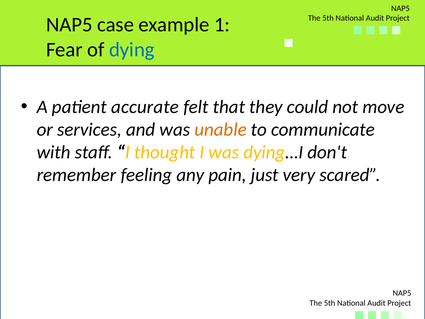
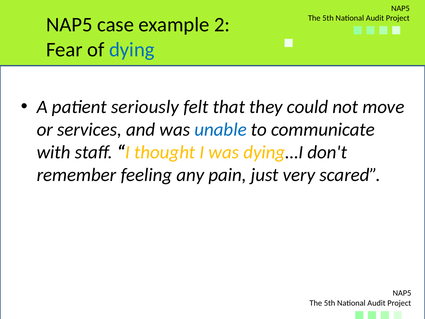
1: 1 -> 2 (222, 25)
accurate: accurate -> seriously (145, 107)
unable colour: orange -> blue (221, 130)
